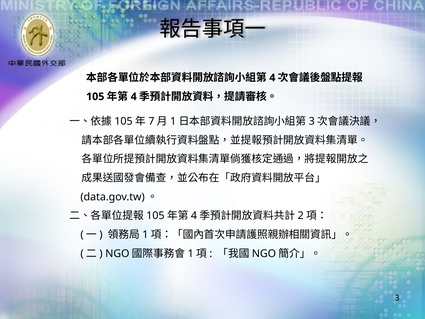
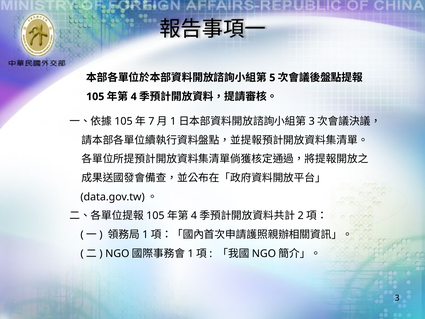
4: 4 -> 5 (272, 78)
